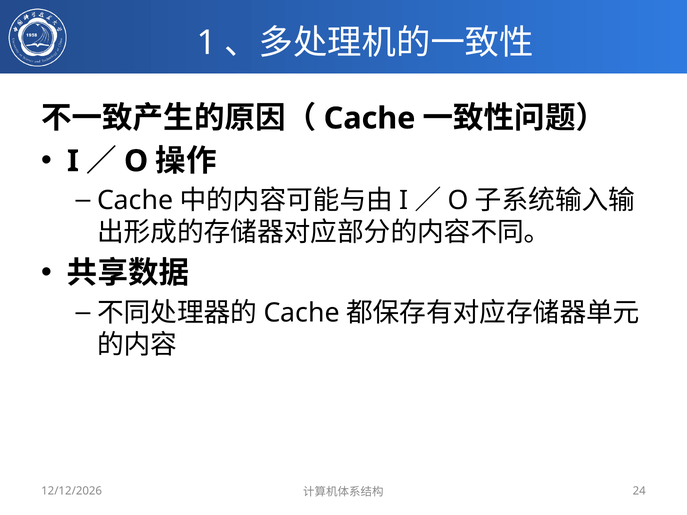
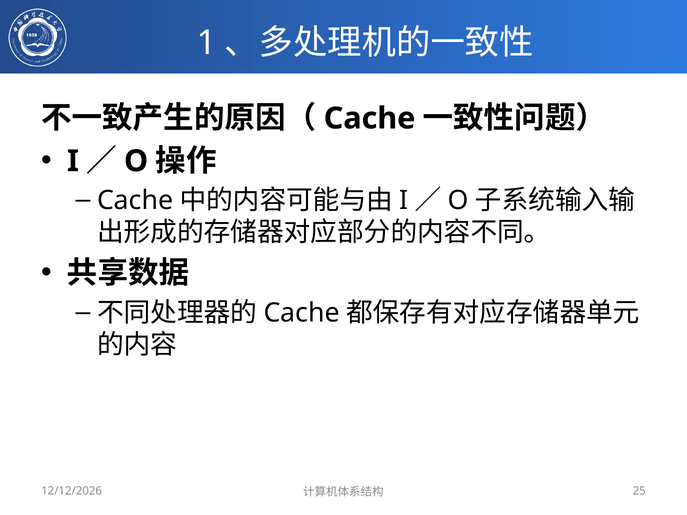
24: 24 -> 25 (639, 491)
